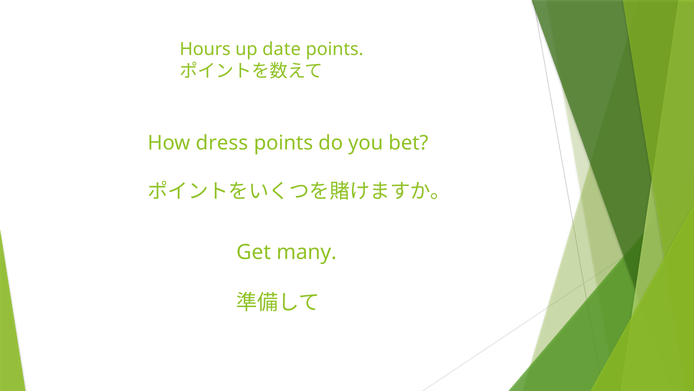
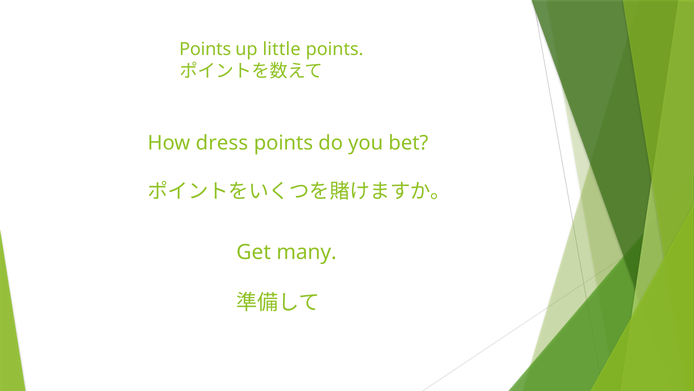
Hours: Hours -> Points (205, 49)
date: date -> little (282, 49)
